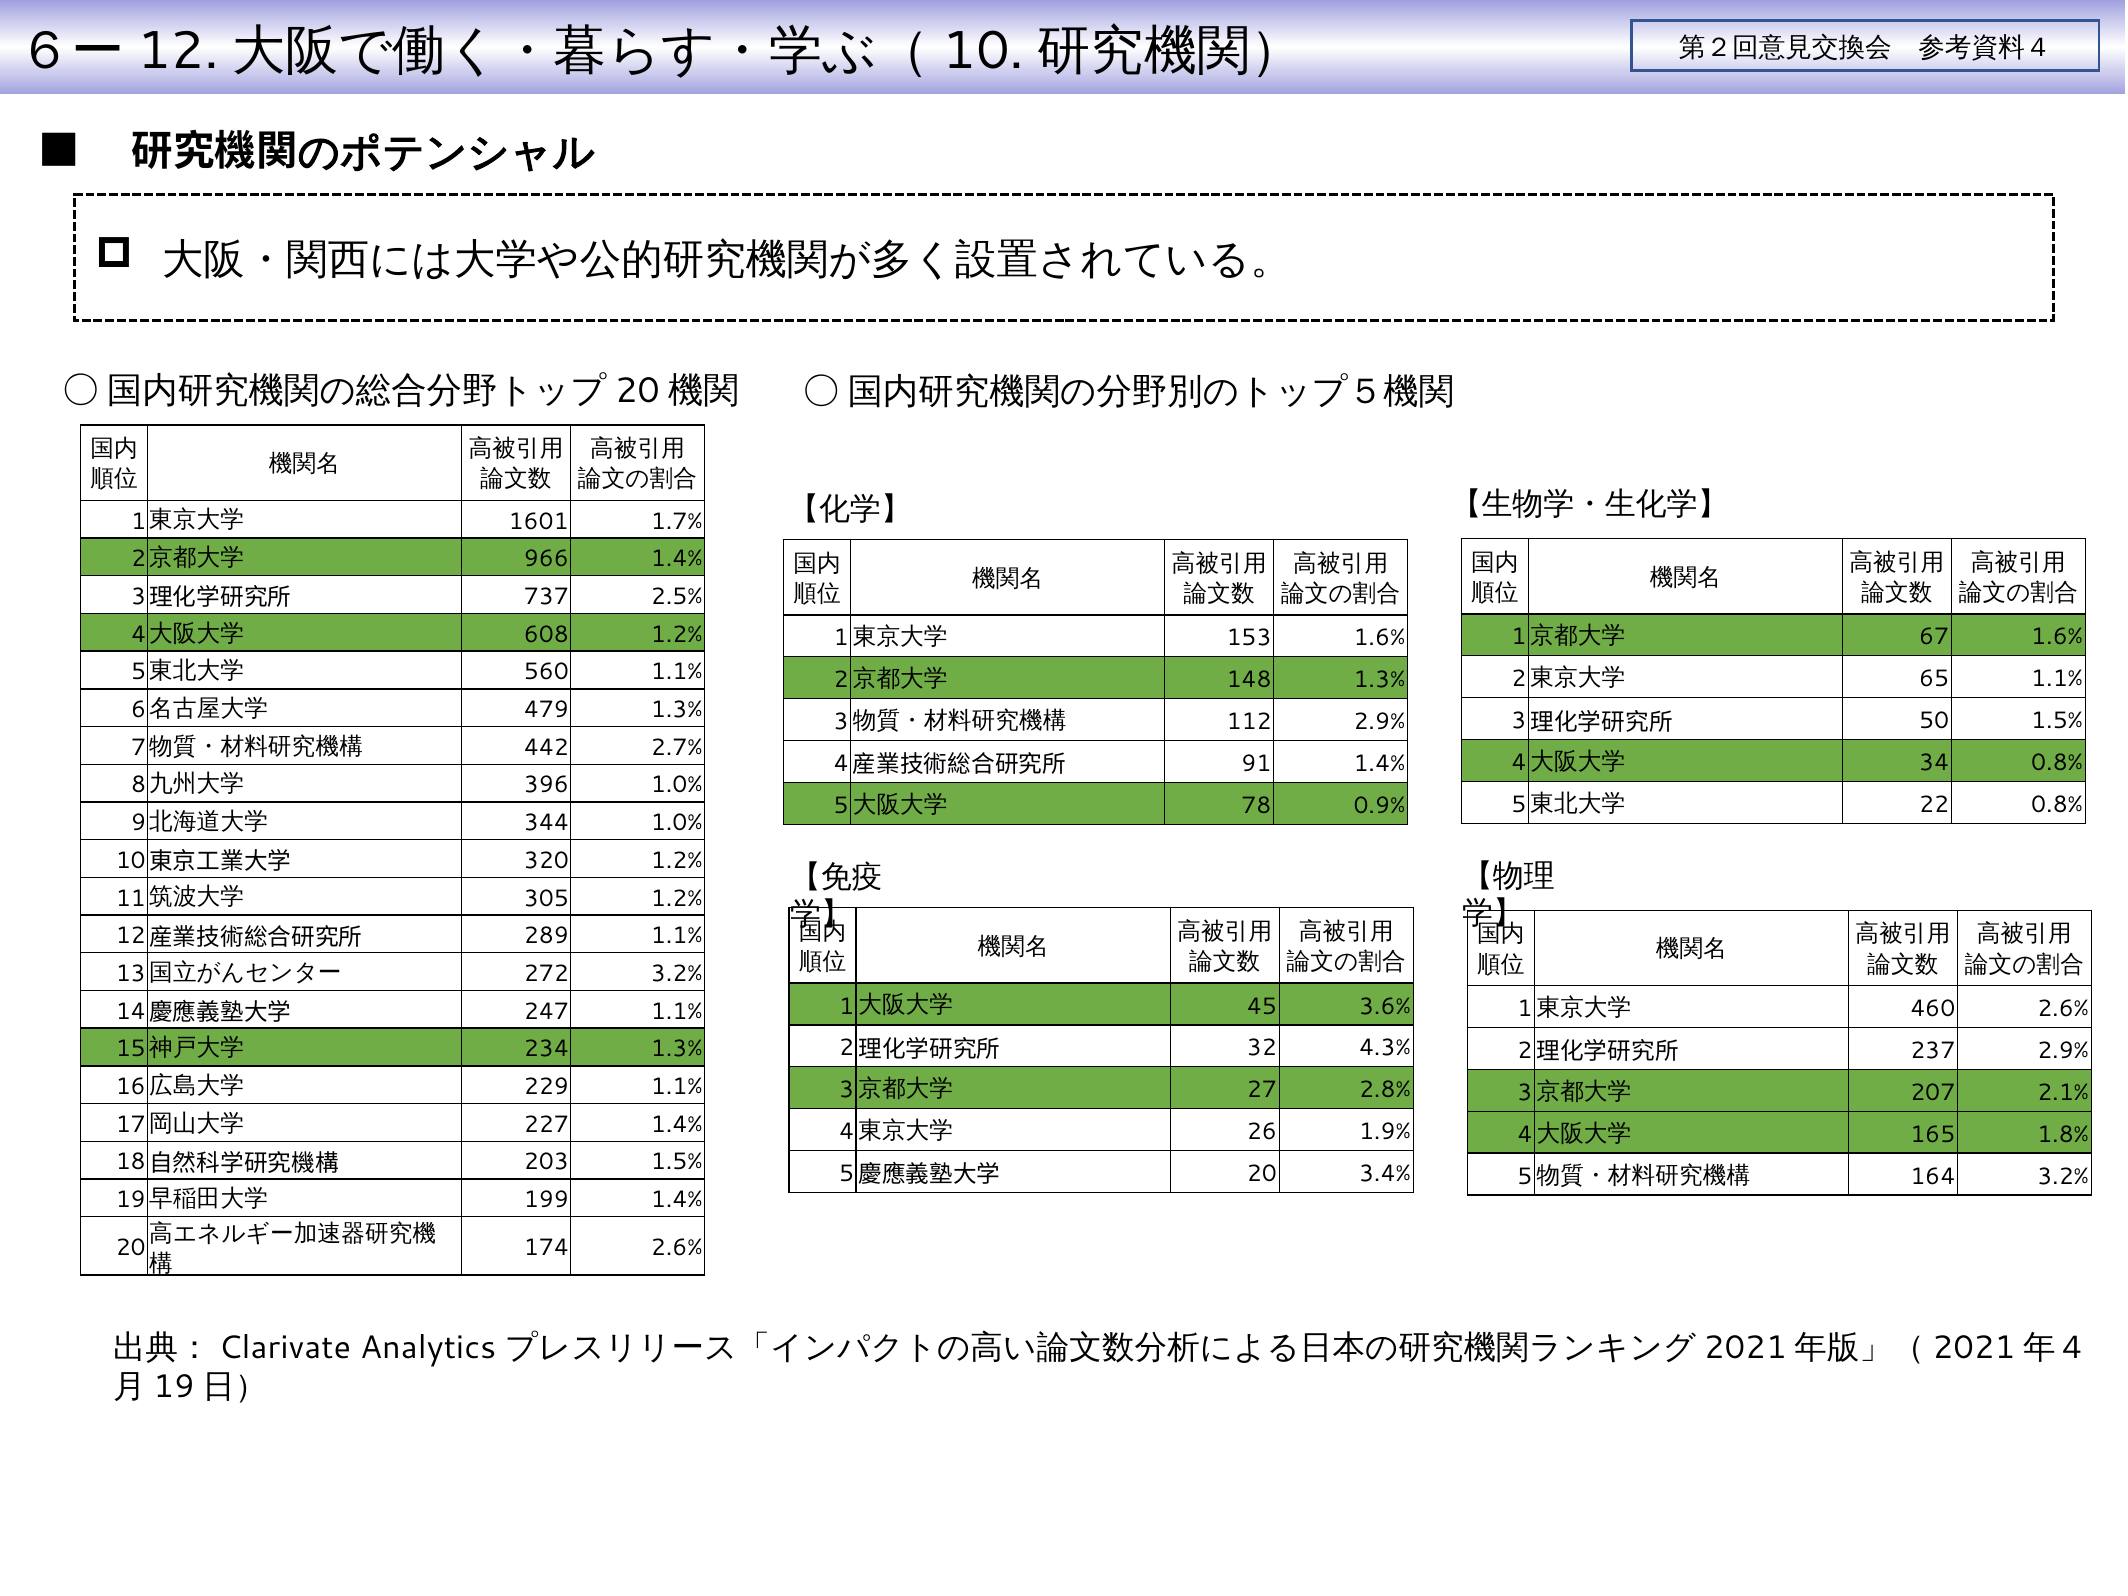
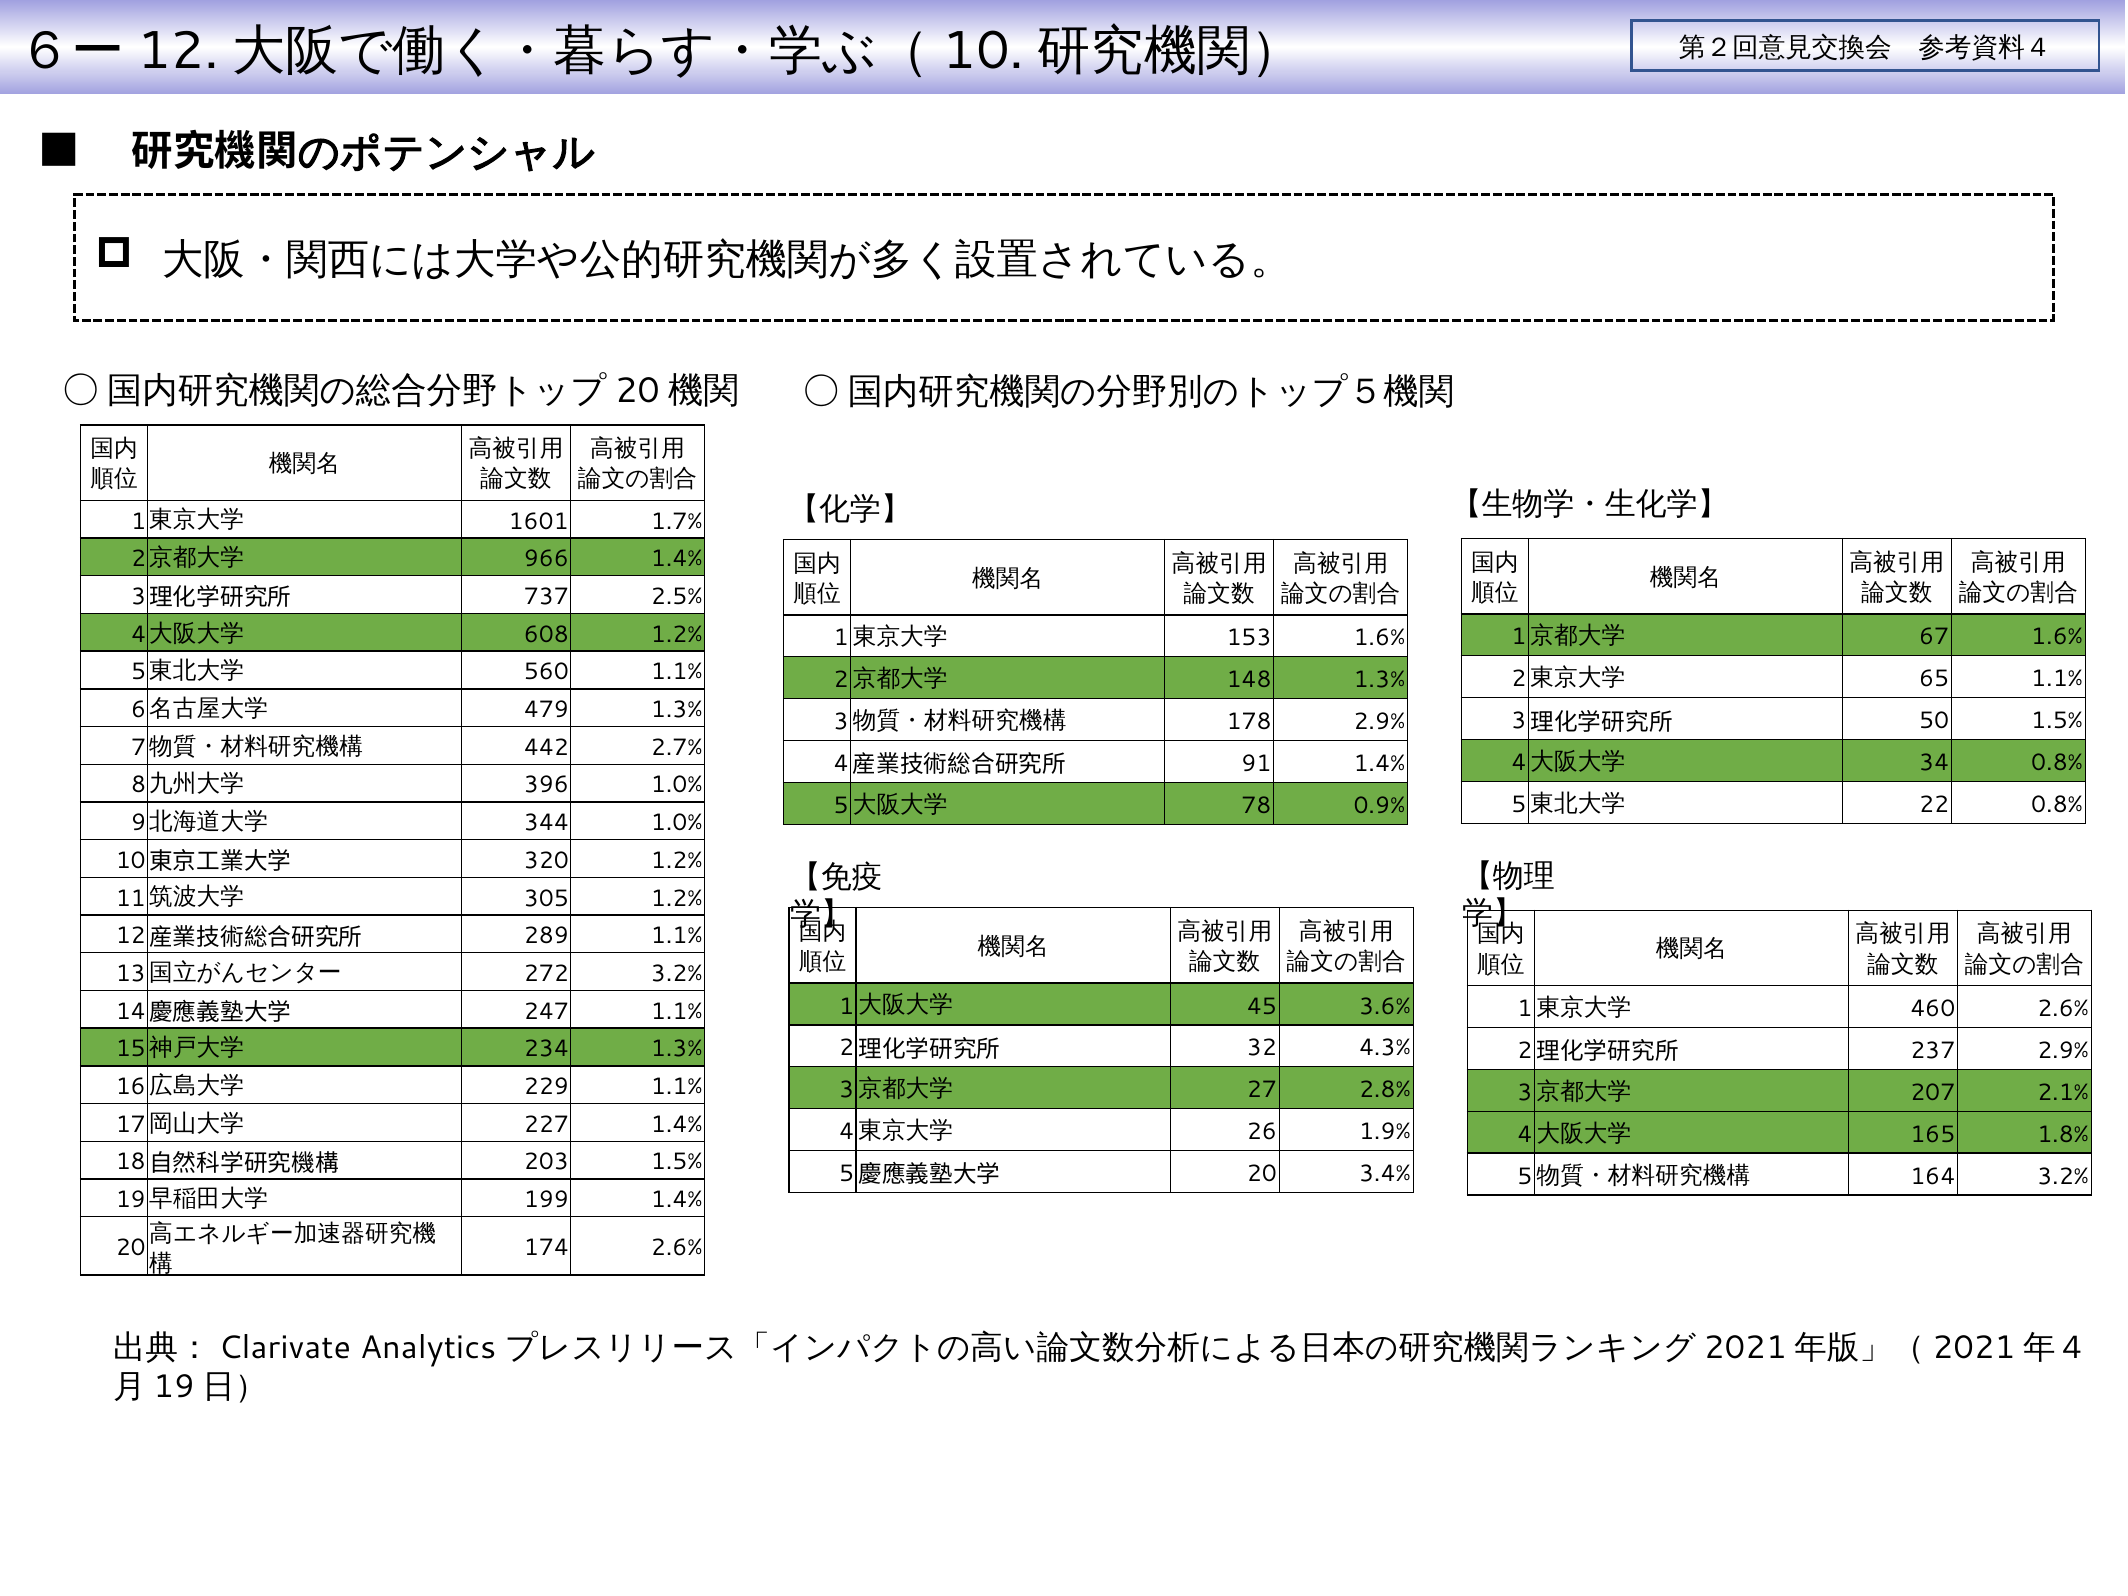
112: 112 -> 178 (1249, 722)
